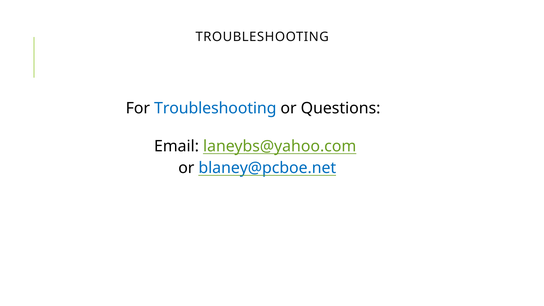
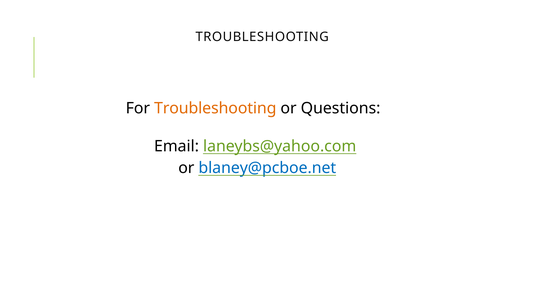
Troubleshooting colour: blue -> orange (215, 108)
